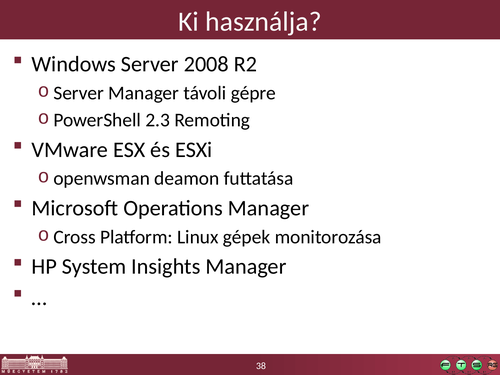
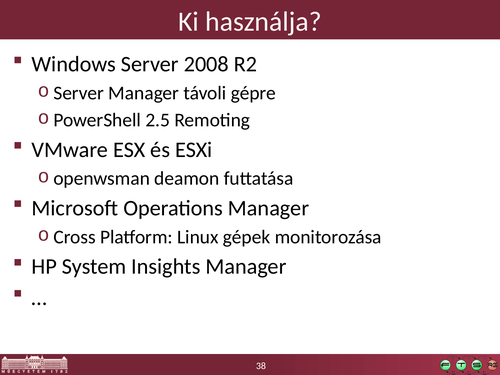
2.3: 2.3 -> 2.5 (158, 120)
